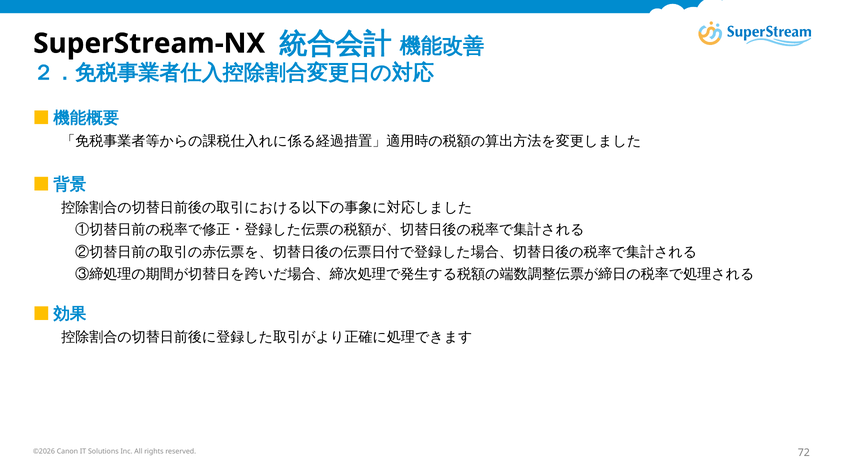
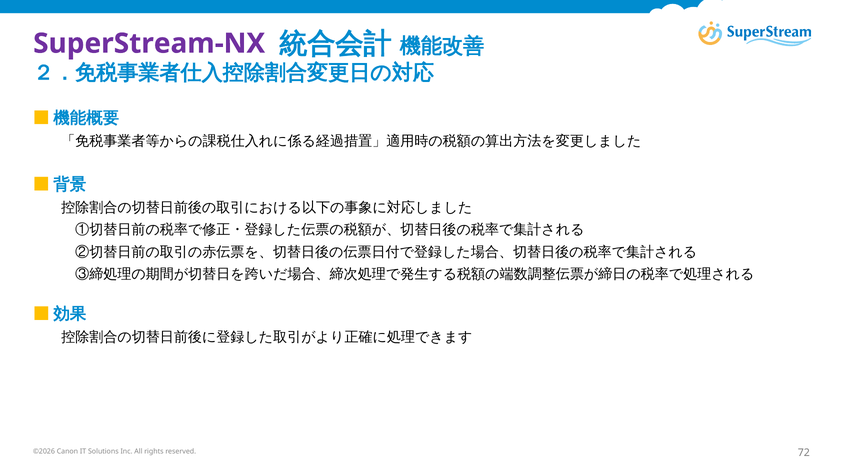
SuperStream-NX colour: black -> purple (149, 43)
